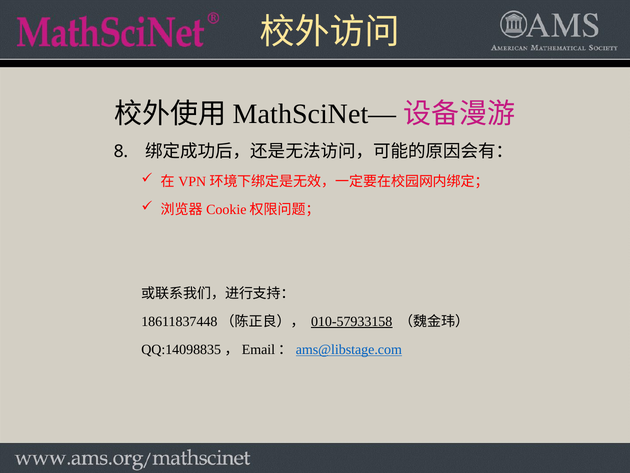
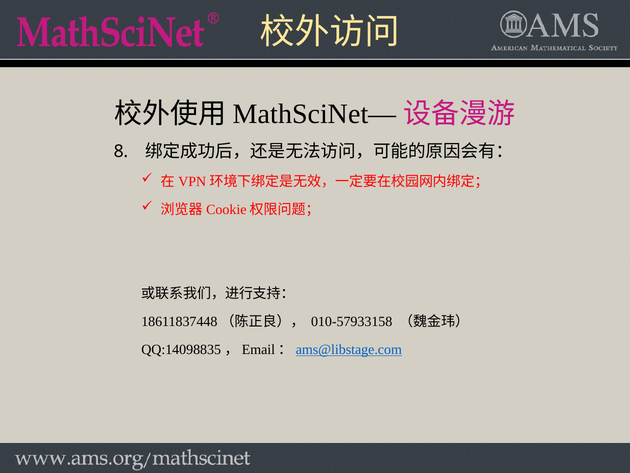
010-57933158 underline: present -> none (352, 321)
